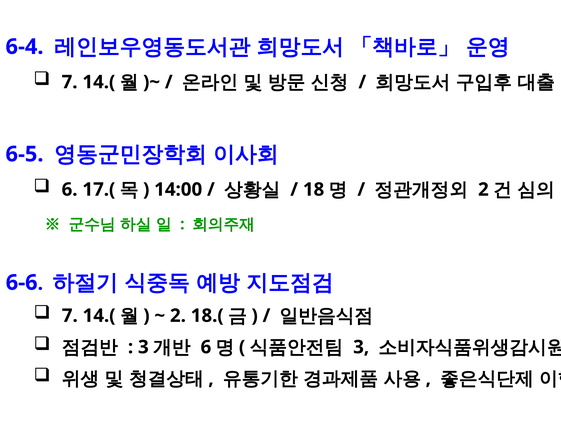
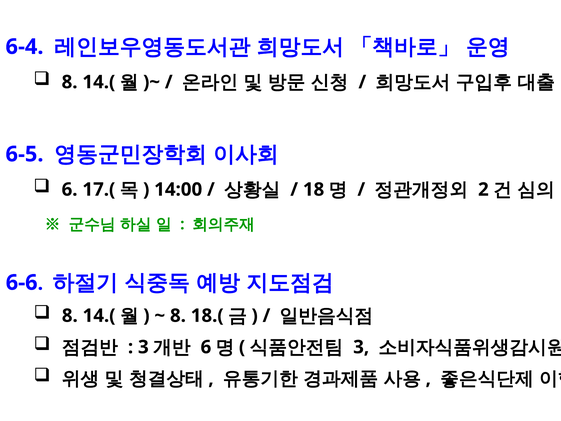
7: 7 -> 8 (70, 82)
7: 7 -> 8 (70, 315)
2: 2 -> 8 (178, 315)
